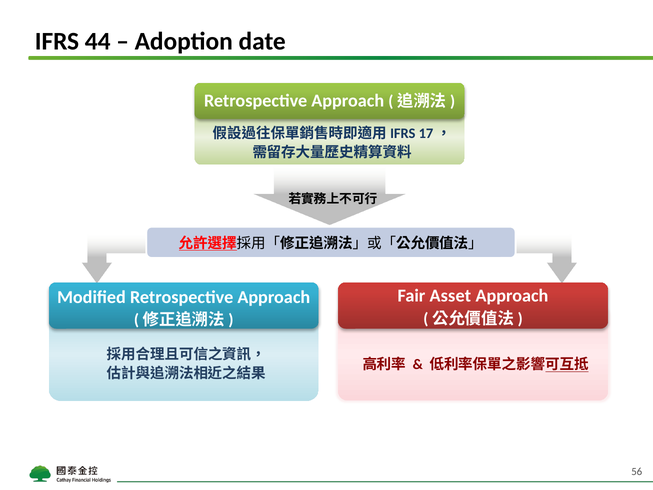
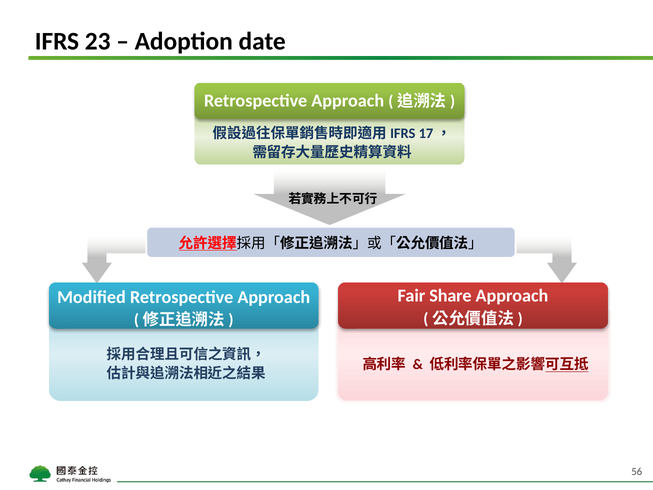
44: 44 -> 23 (98, 41)
Asset: Asset -> Share (450, 296)
